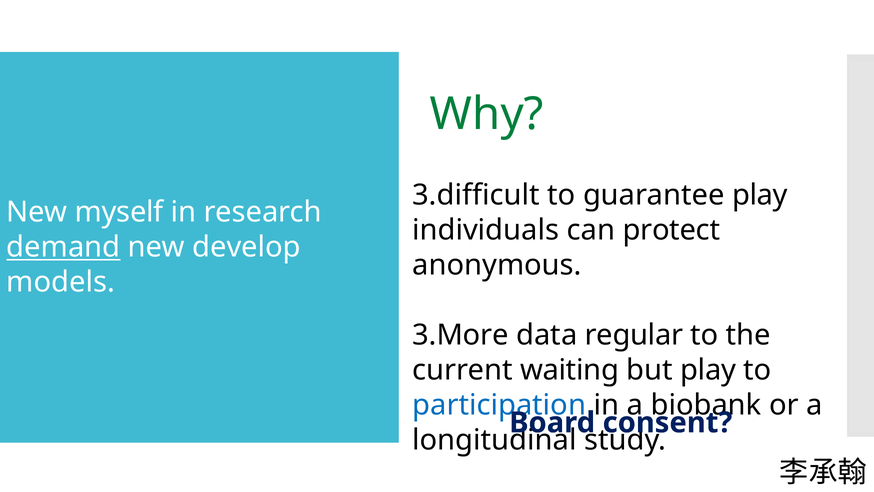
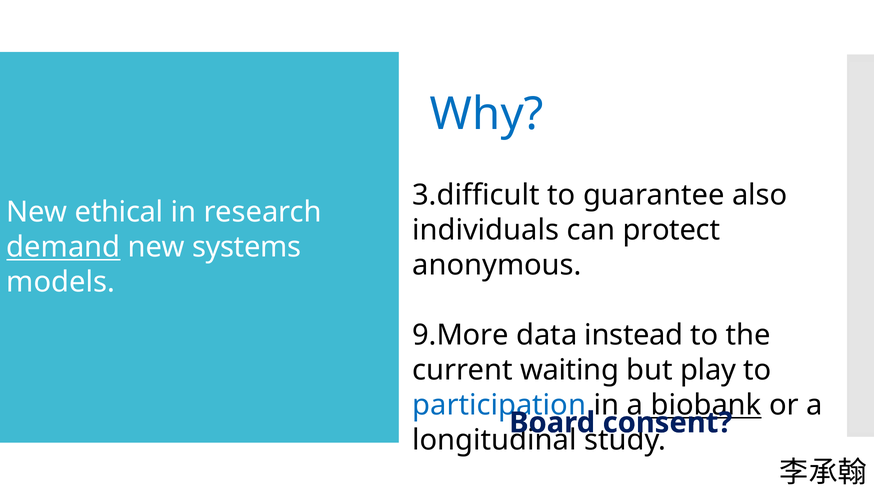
Why colour: green -> blue (487, 114)
guarantee play: play -> also (760, 195)
myself: myself -> ethical (119, 212)
develop: develop -> systems (247, 247)
3.More: 3.More -> 9.More (460, 335)
regular: regular -> instead (634, 335)
biobank underline: none -> present (706, 405)
